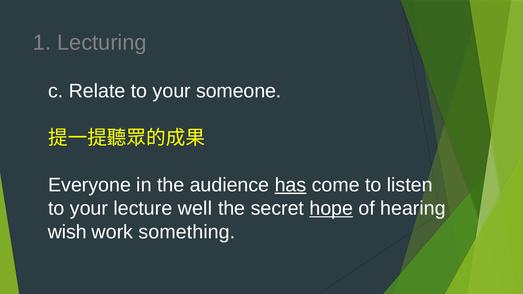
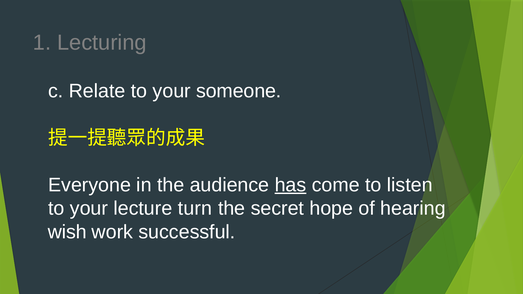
well: well -> turn (195, 209)
hope underline: present -> none (331, 209)
something: something -> successful (187, 232)
